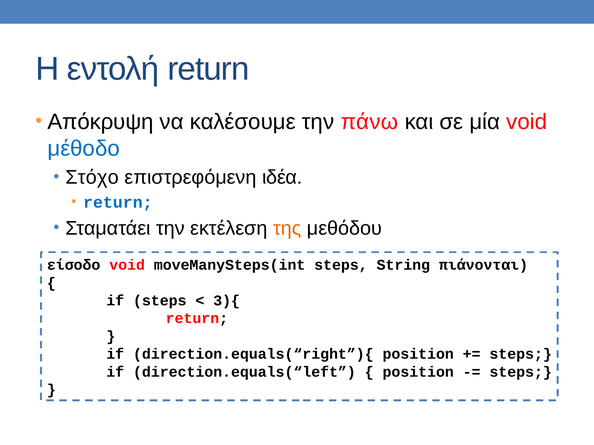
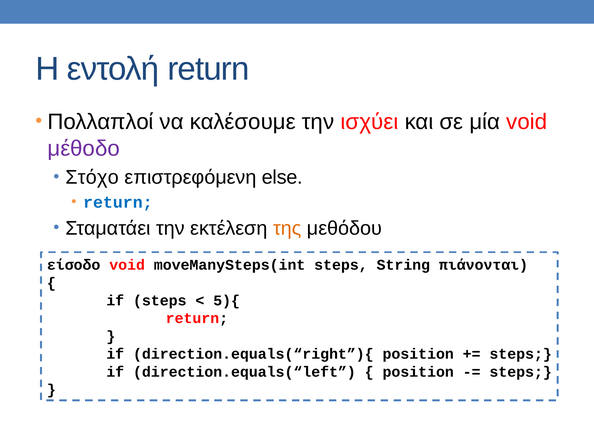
Απόκρυψη: Απόκρυψη -> Πολλαπλοί (101, 122)
πάνω: πάνω -> ισχύει (369, 122)
μέθοδο colour: blue -> purple (84, 149)
ιδέα: ιδέα -> else (282, 178)
3){: 3){ -> 5){ (227, 301)
